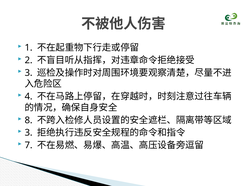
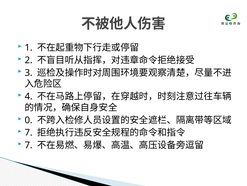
8: 8 -> 0 (29, 120)
3: 3 -> 7 (29, 132)
